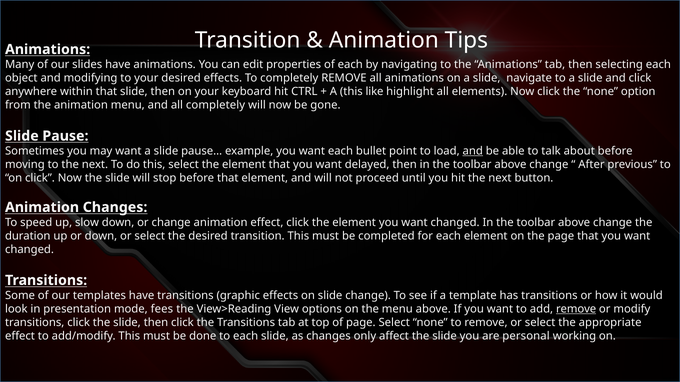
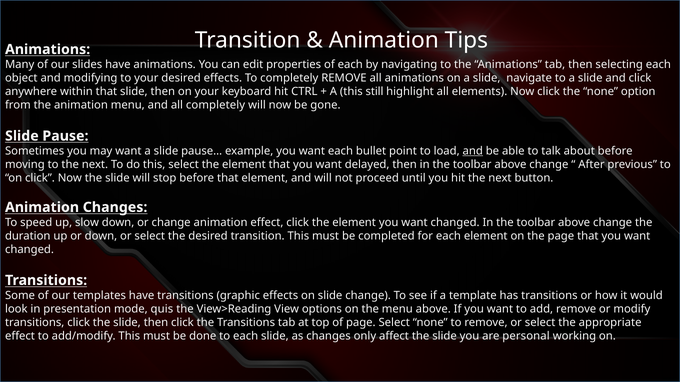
like: like -> still (375, 92)
fees: fees -> quis (162, 309)
remove underline: present -> none (576, 309)
